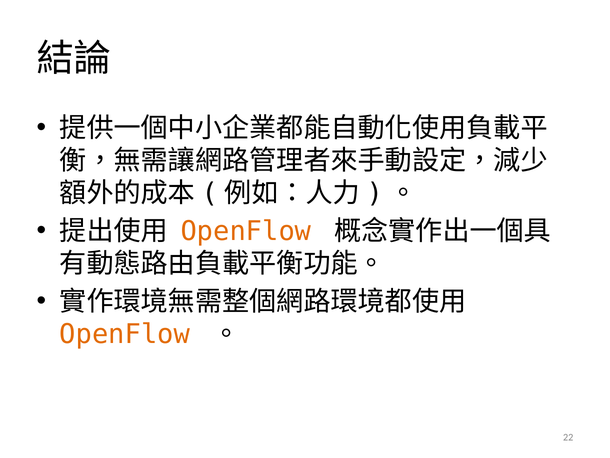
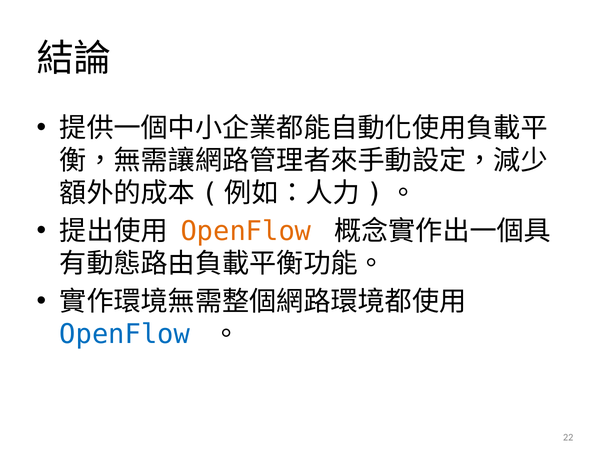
OpenFlow colour: orange -> blue (125, 334)
